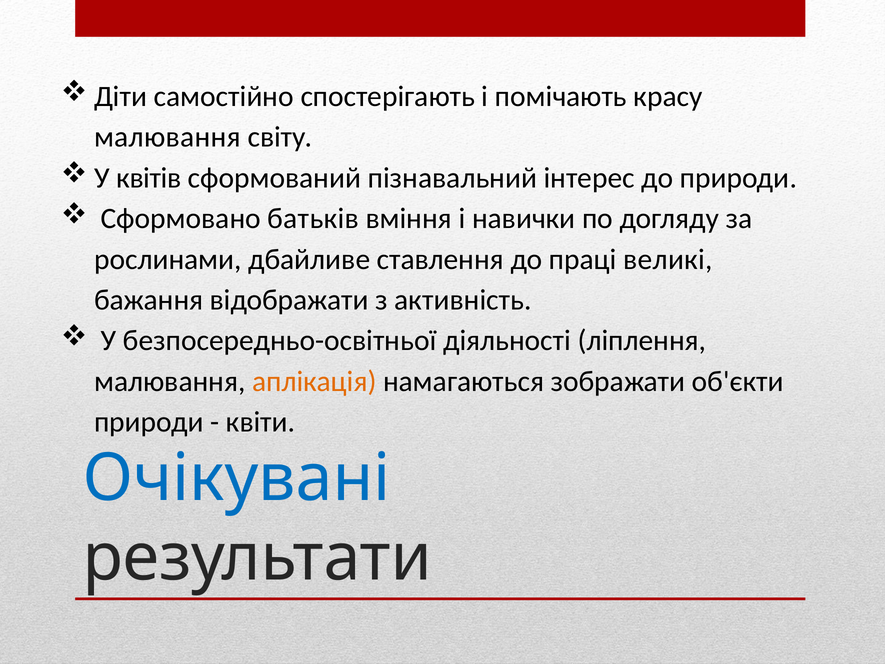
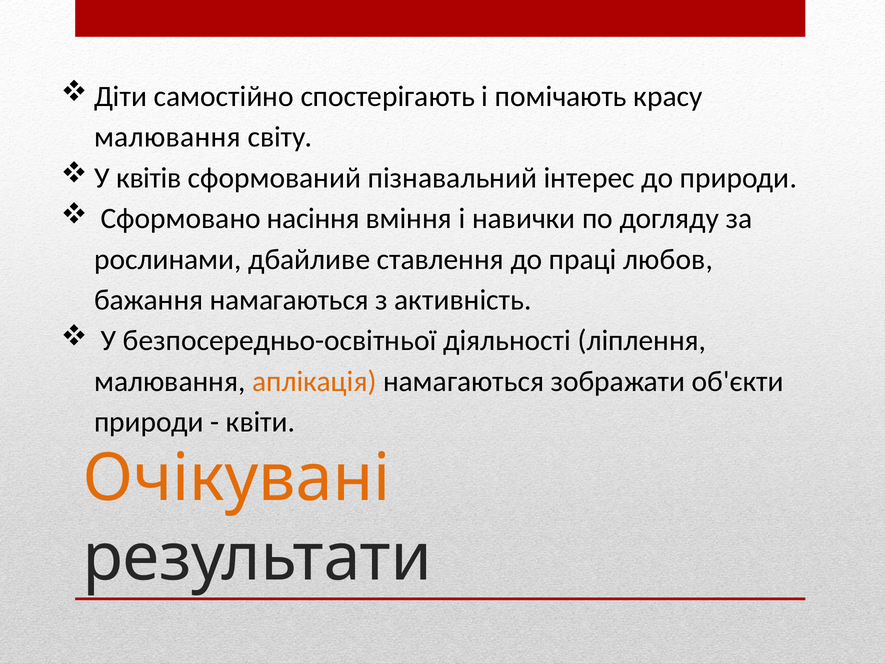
батьків: батьків -> насіння (313, 219)
великі: великі -> любов (668, 259)
бажання відображати: відображати -> намагаються (289, 300)
Очікувані colour: blue -> orange (237, 478)
